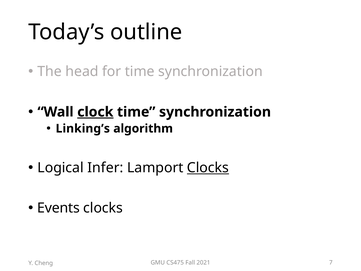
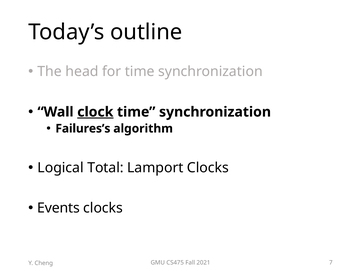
Linking’s: Linking’s -> Failures’s (83, 128)
Infer: Infer -> Total (105, 168)
Clocks underline: present -> none (208, 168)
